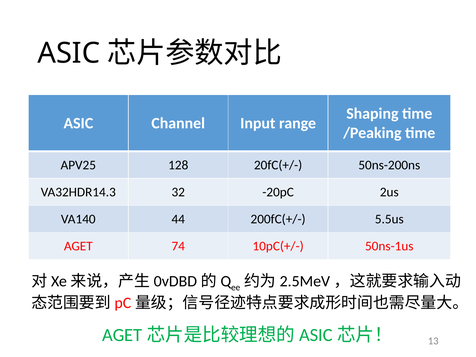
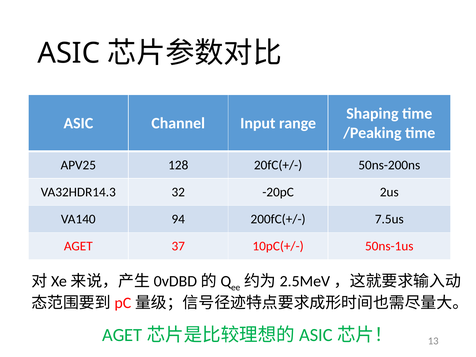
44: 44 -> 94 (178, 219)
5.5us: 5.5us -> 7.5us (389, 219)
74: 74 -> 37 (178, 246)
